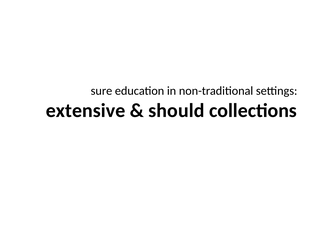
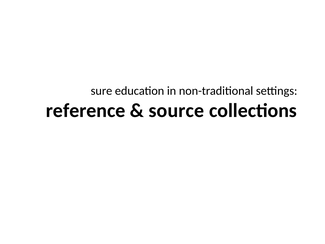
extensive: extensive -> reference (86, 111)
should: should -> source (176, 111)
